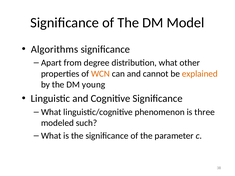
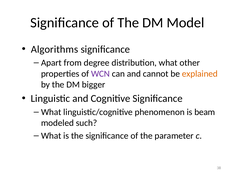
WCN colour: orange -> purple (100, 74)
young: young -> bigger (94, 85)
three: three -> beam (205, 112)
